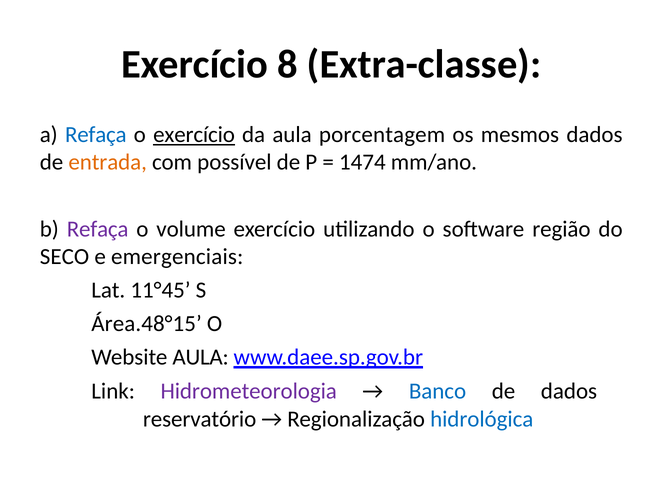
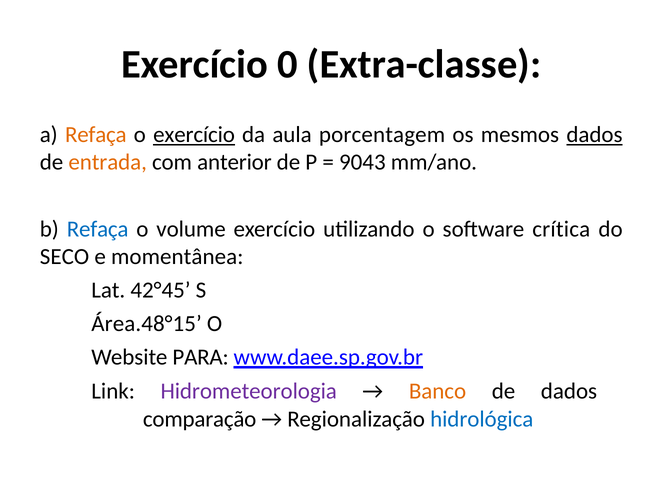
8: 8 -> 0 (288, 64)
Refaça colour: blue -> orange (96, 135)
dados underline: none -> present (594, 135)
possível: possível -> anterior (234, 162)
1474: 1474 -> 9043 (362, 162)
Refaça colour: purple -> blue (98, 229)
região: região -> crítica (561, 229)
emergenciais: emergenciais -> momentânea (177, 257)
11°45: 11°45 -> 42°45 (160, 291)
Website AULA: AULA -> PARA (201, 358)
Banco colour: blue -> orange (438, 392)
reservatório: reservatório -> comparação (200, 419)
